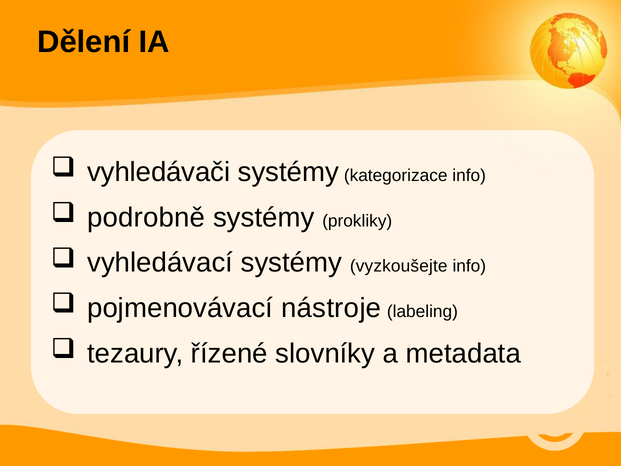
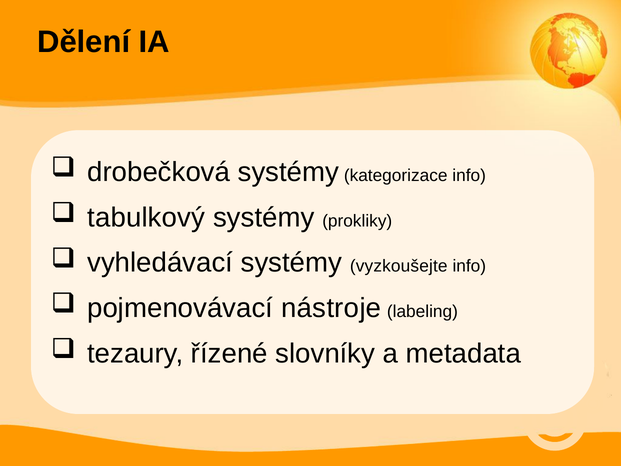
vyhledávači: vyhledávači -> drobečková (159, 172)
podrobně: podrobně -> tabulkový (146, 217)
